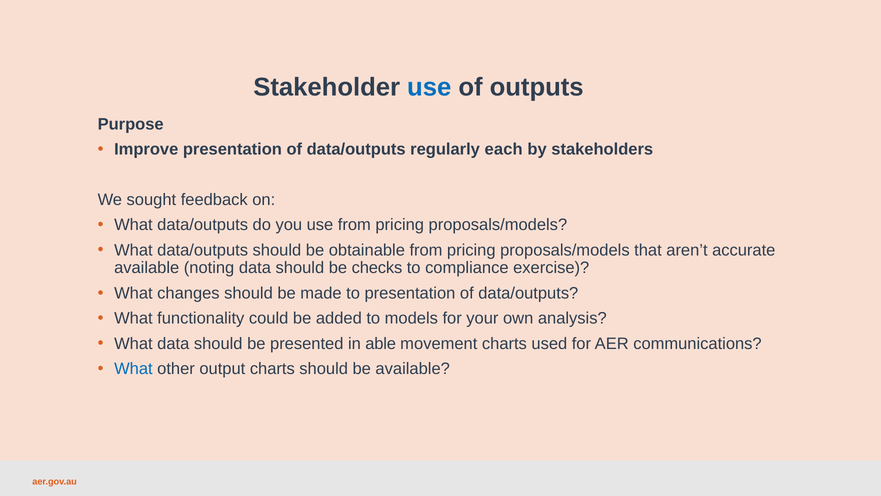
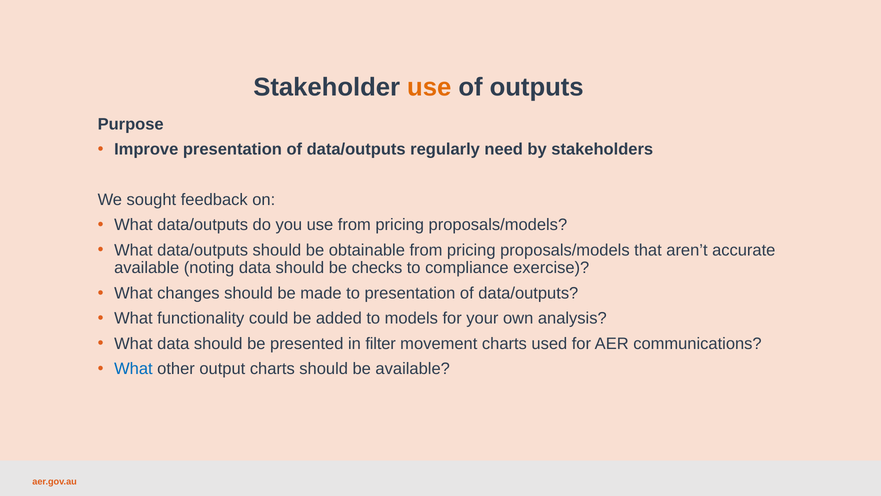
use colour: blue -> orange (429, 87)
each: each -> need (504, 149)
able: able -> filter (381, 343)
